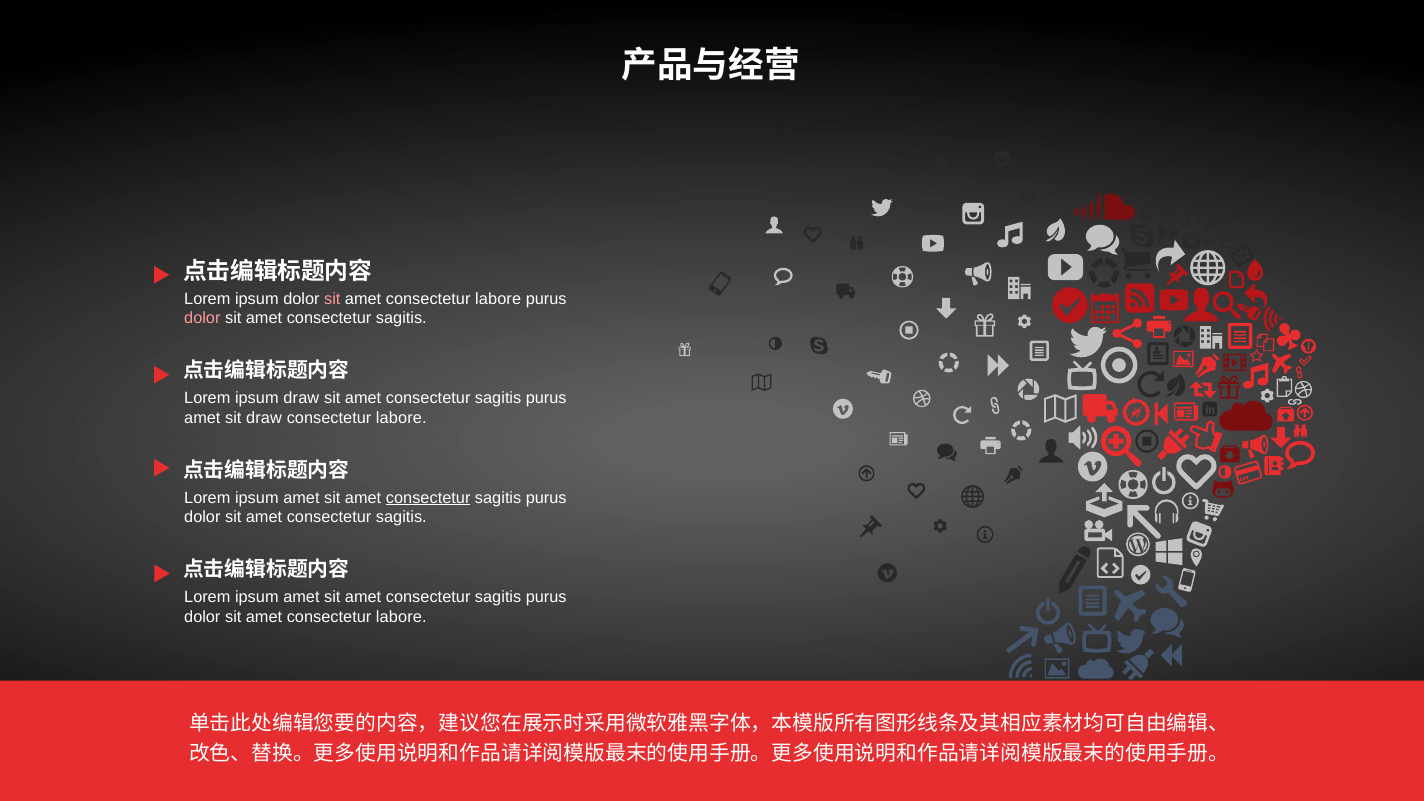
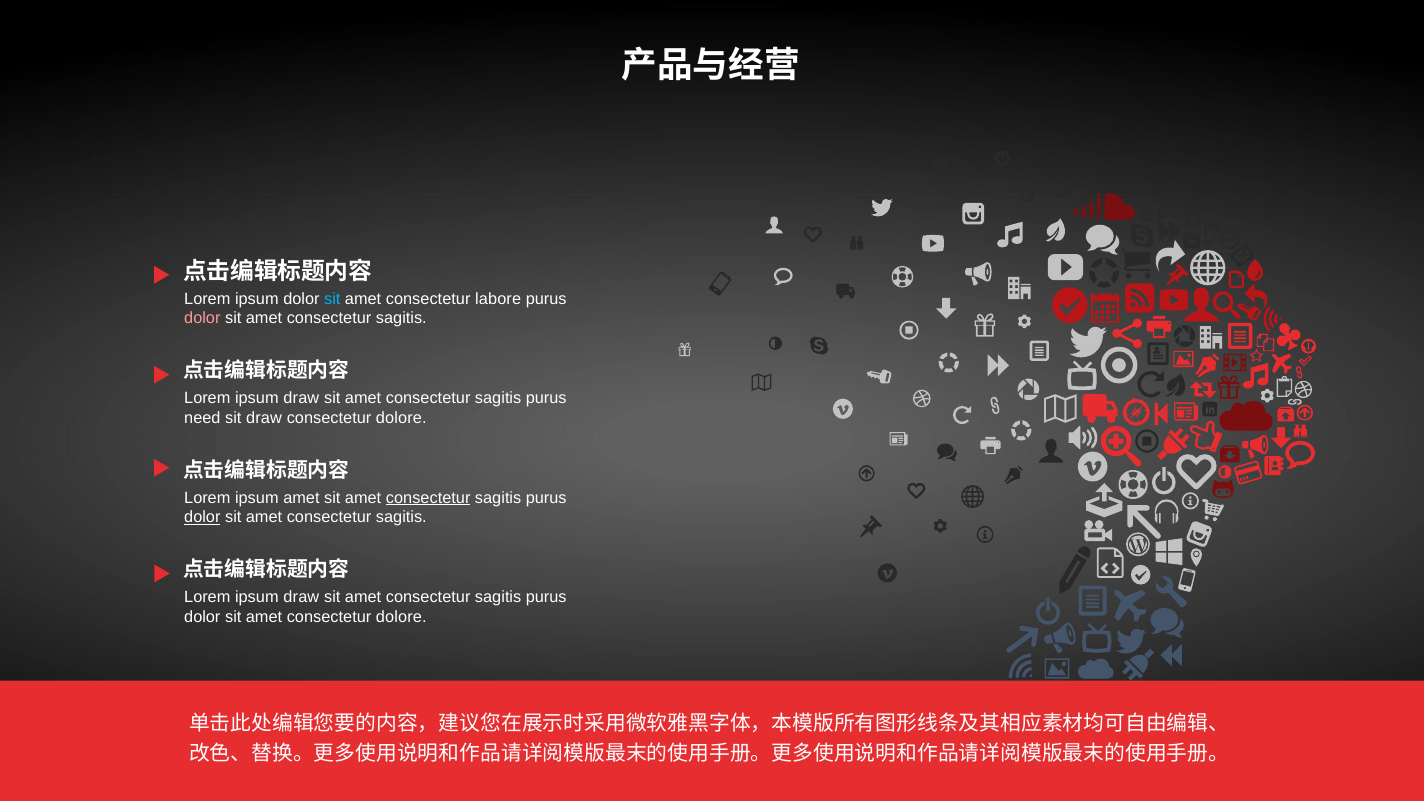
sit colour: pink -> light blue (332, 299)
amet: amet -> need (202, 418)
labore: labore -> dolore (401, 418)
dolor underline: none -> present (202, 517)
amet: amet -> draw (301, 597)
labore: labore -> dolore (401, 617)
